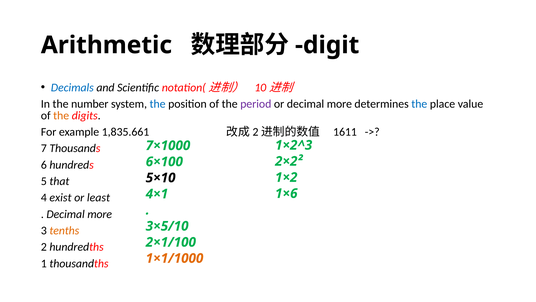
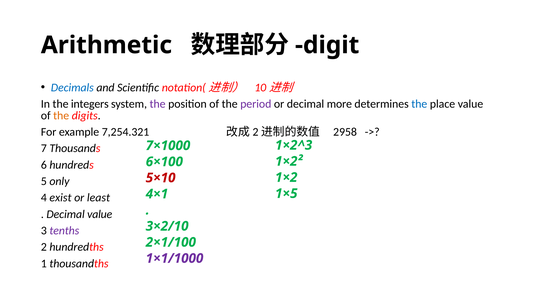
number: number -> integers (90, 104)
the colour: blue -> purple (158, 104)
1,835.661: 1,835.661 -> 7,254.321 (126, 132)
1611: 1611 -> 2958 (345, 132)
2×2²: 2×2² -> 1×2² (289, 161)
5×10 colour: black -> red (161, 178)
that: that -> only (59, 181)
1×6: 1×6 -> 1×5 (286, 193)
more: more -> value (100, 214)
3×5/10: 3×5/10 -> 3×2/10 (167, 226)
tenths colour: orange -> purple (64, 230)
1×1/1000 colour: orange -> purple (175, 258)
